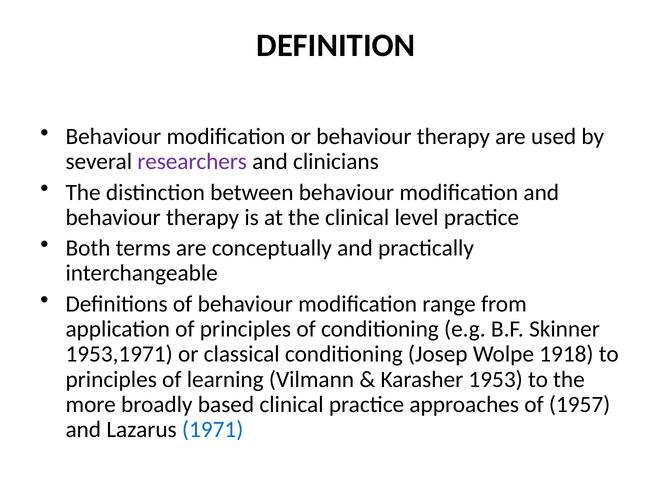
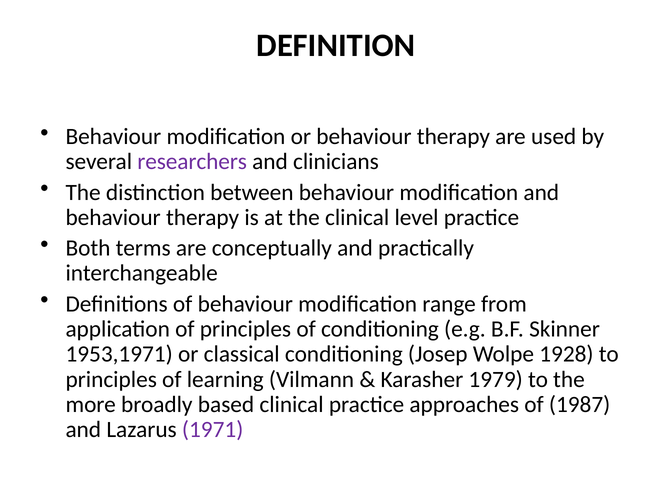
1918: 1918 -> 1928 (566, 354)
1953: 1953 -> 1979 (496, 379)
1957: 1957 -> 1987 (580, 405)
1971 colour: blue -> purple (213, 430)
